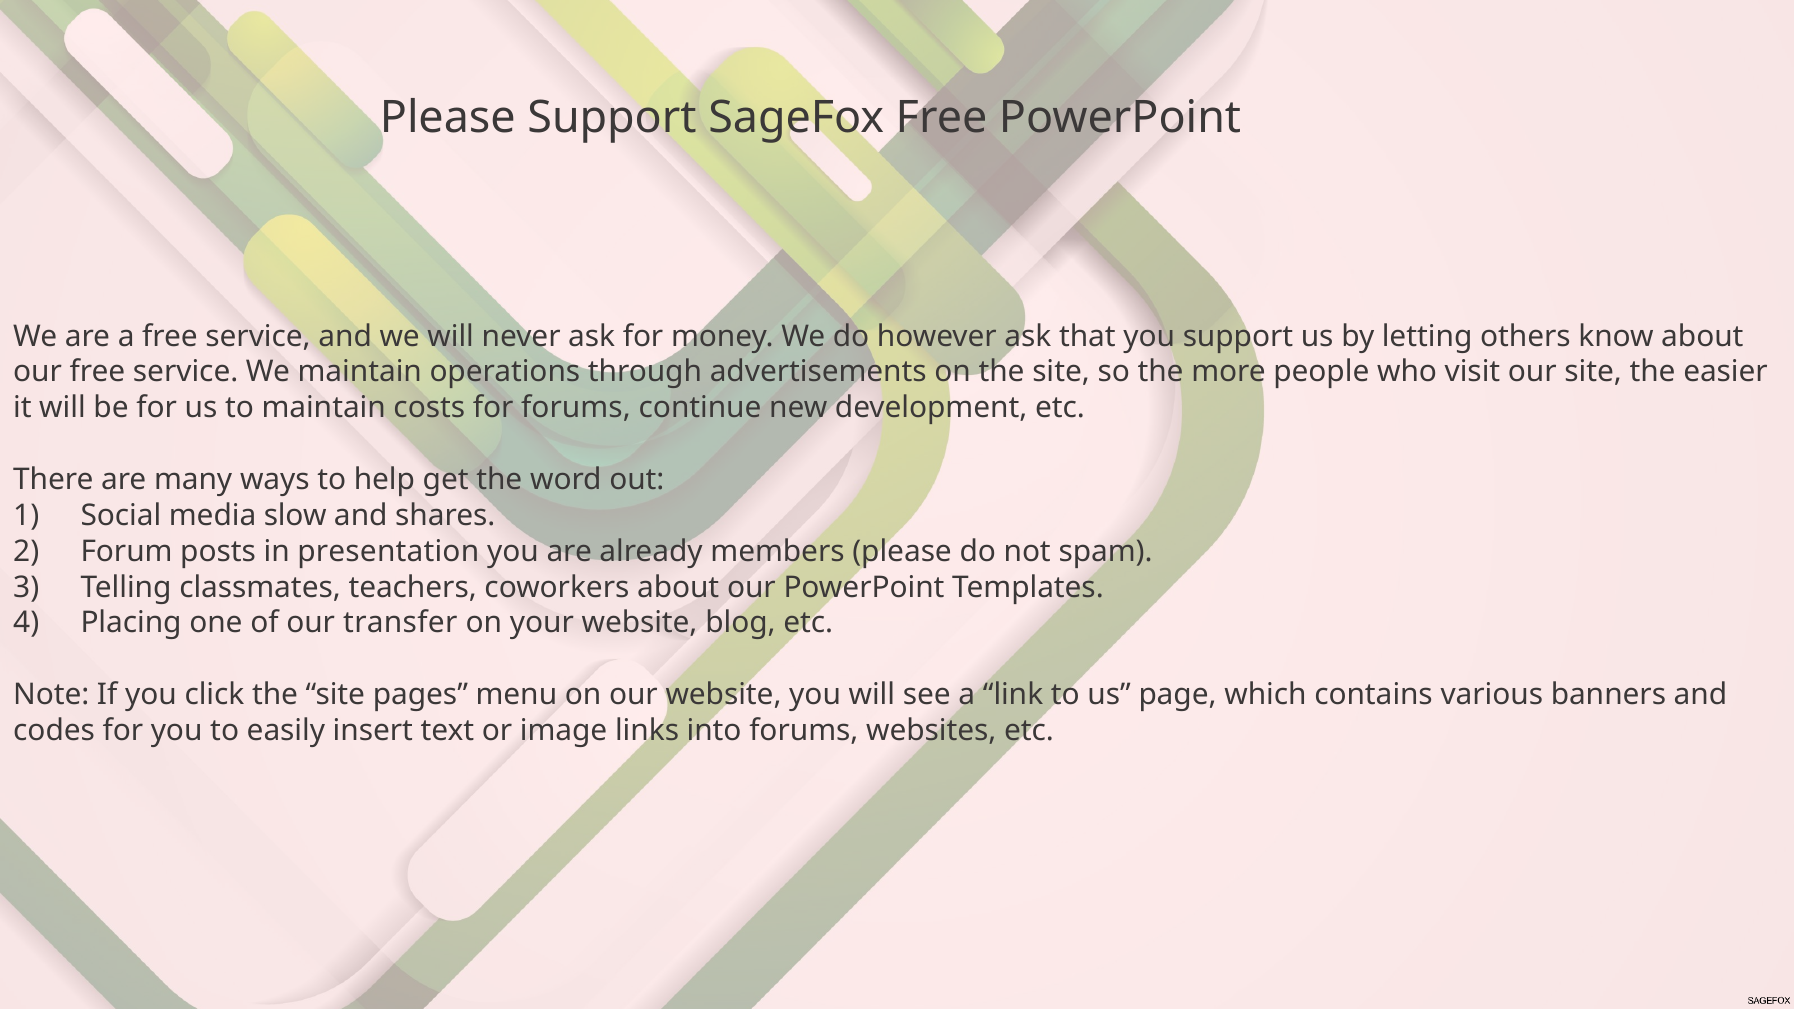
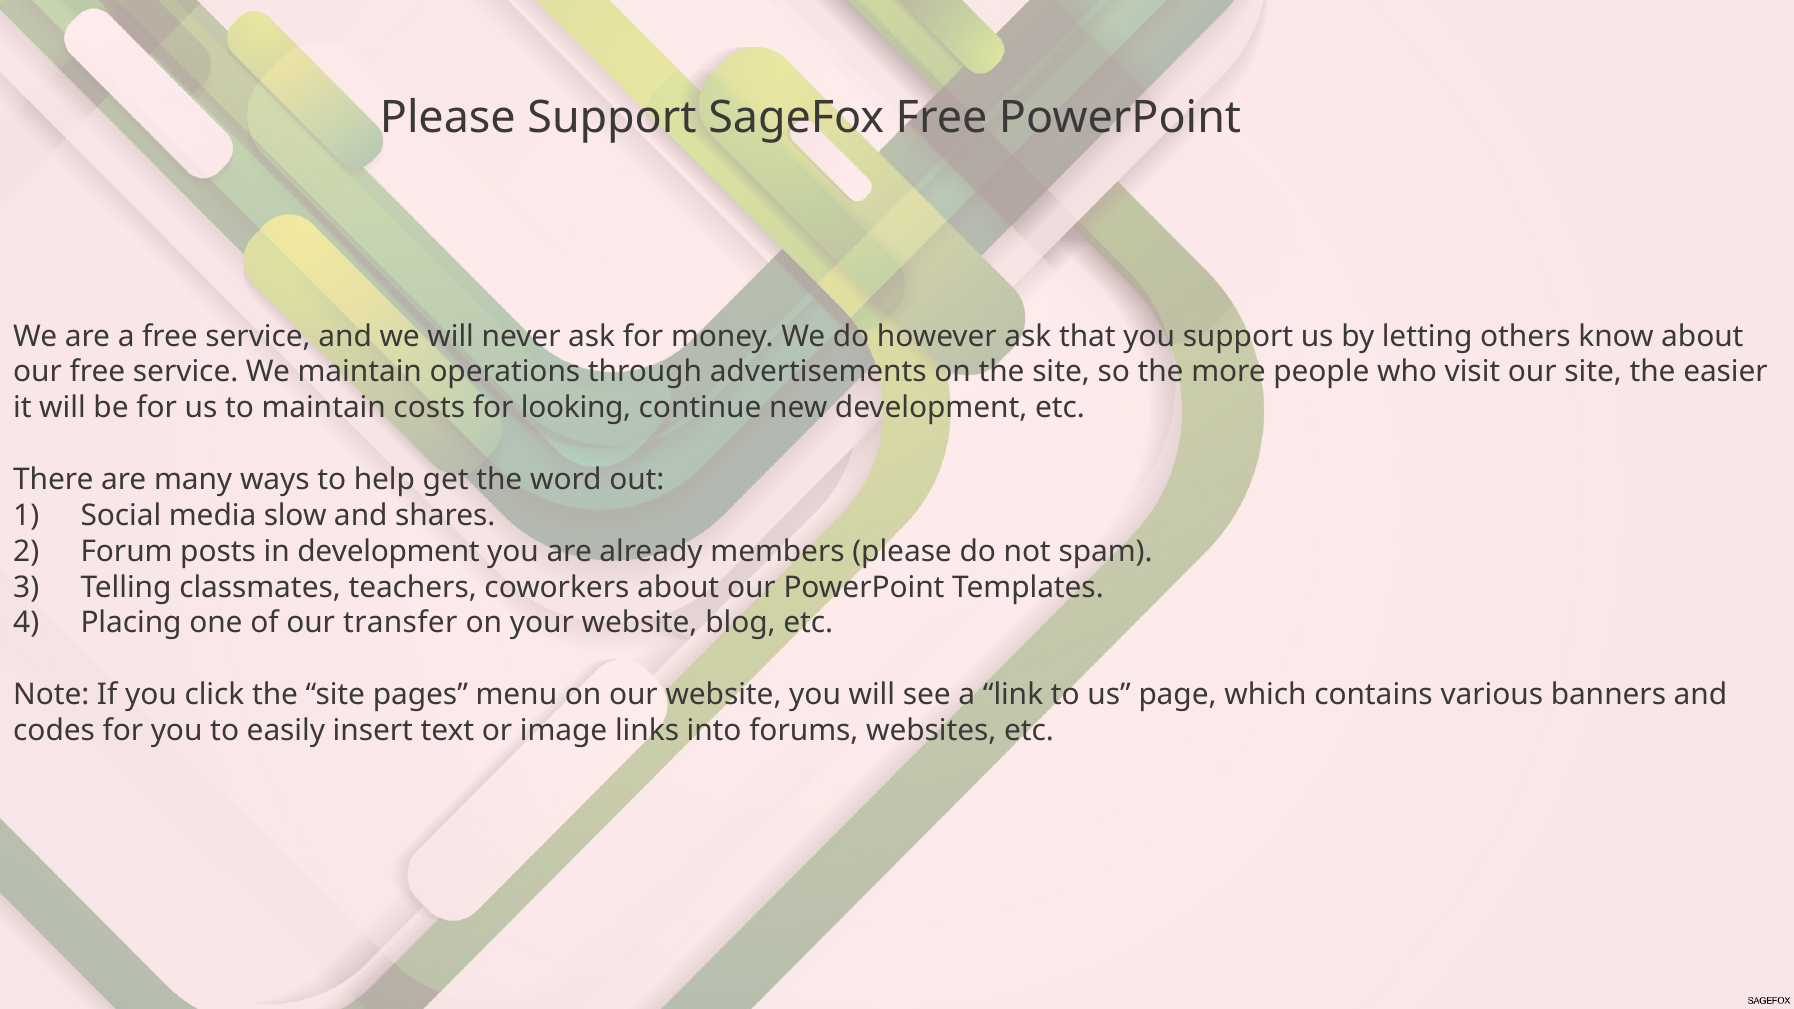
for forums: forums -> looking (576, 408)
in presentation: presentation -> development (389, 551)
